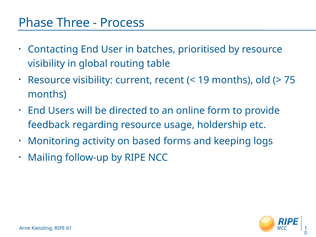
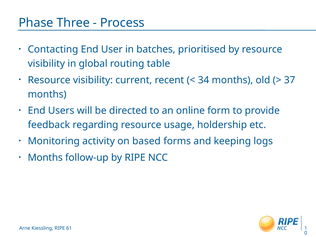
19: 19 -> 34 (204, 80)
75: 75 -> 37 (290, 80)
Mailing: Mailing -> Months (45, 158)
